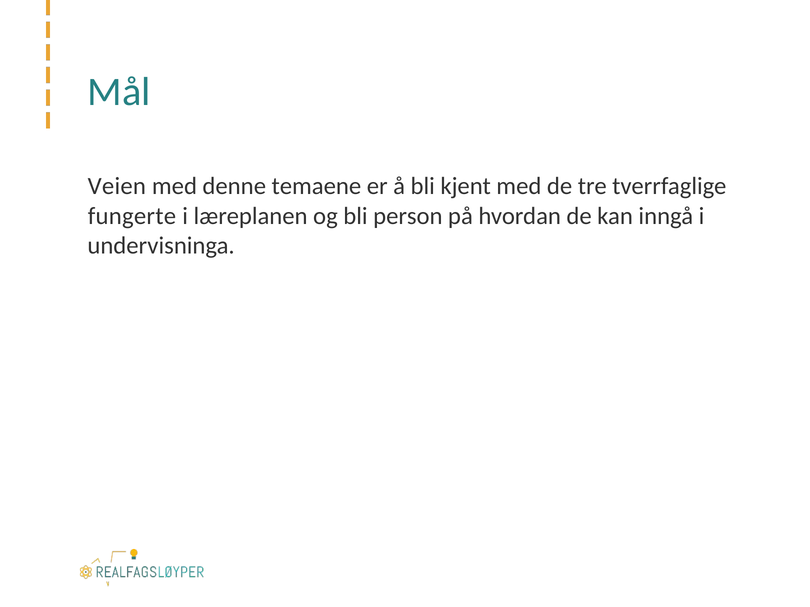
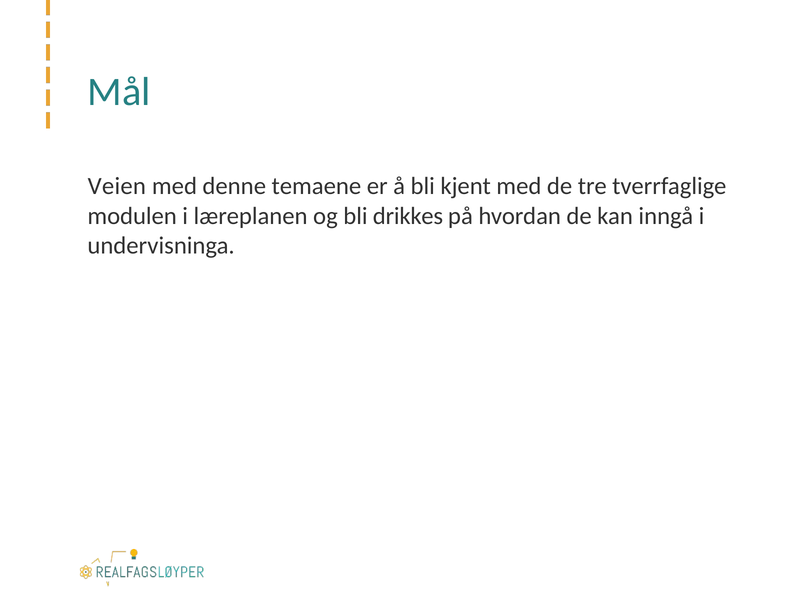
fungerte: fungerte -> modulen (132, 216)
person: person -> drikkes (408, 216)
